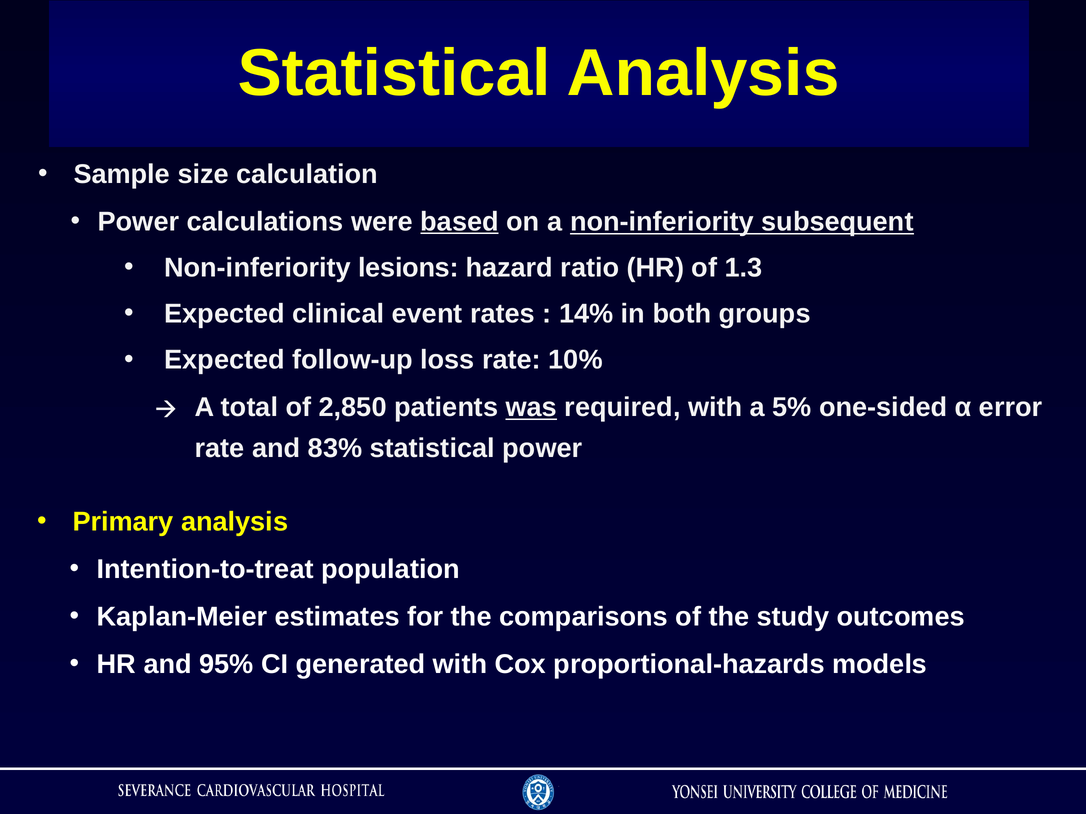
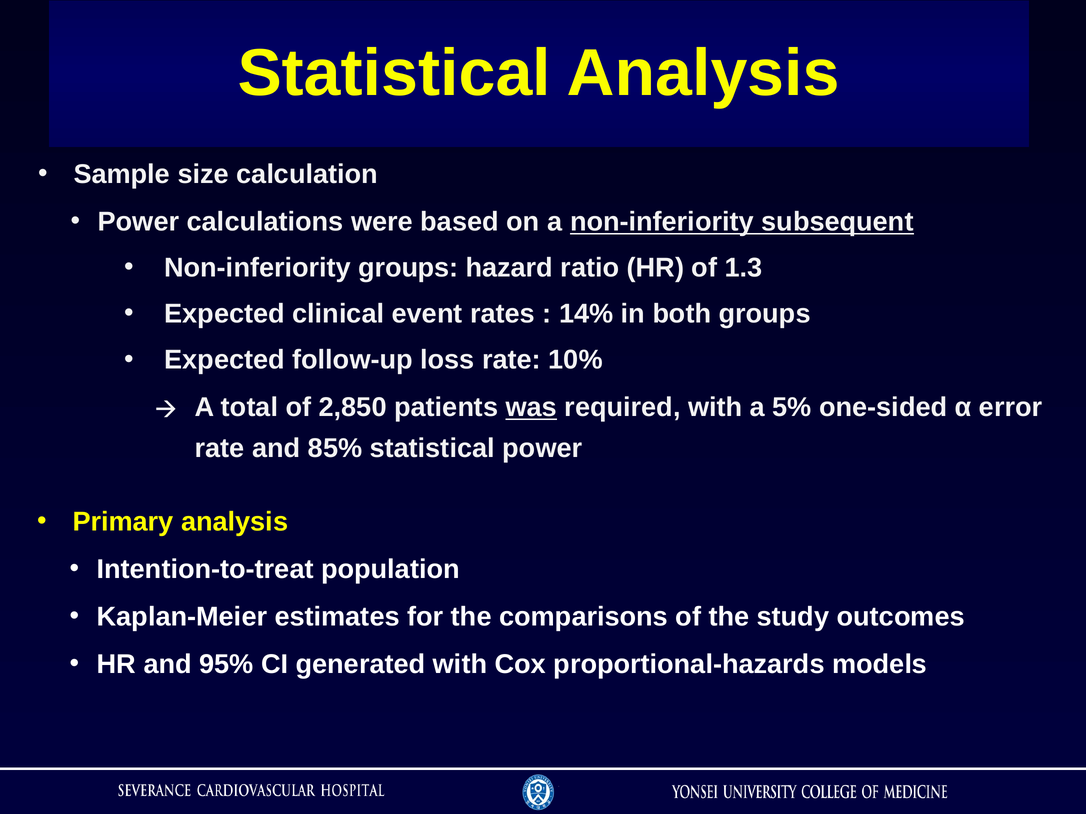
based underline: present -> none (460, 222)
Non-inferiority lesions: lesions -> groups (408, 268)
83%: 83% -> 85% (335, 448)
